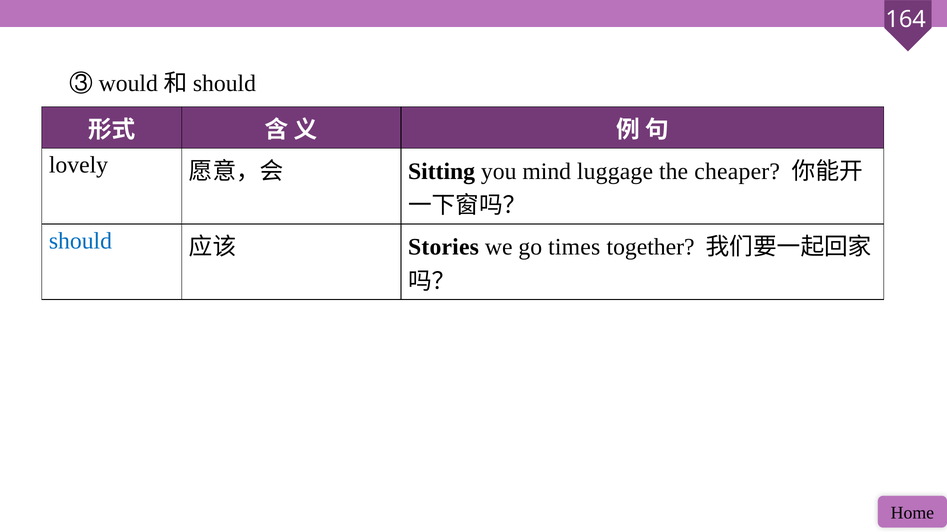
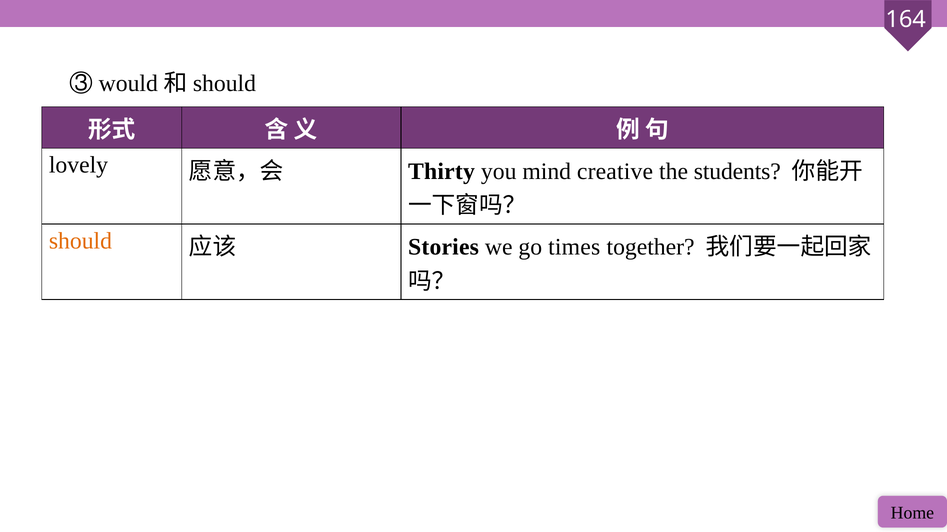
Sitting: Sitting -> Thirty (441, 172)
luggage: luggage -> creative (615, 172)
cheaper: cheaper -> students (737, 172)
should colour: blue -> orange (80, 241)
